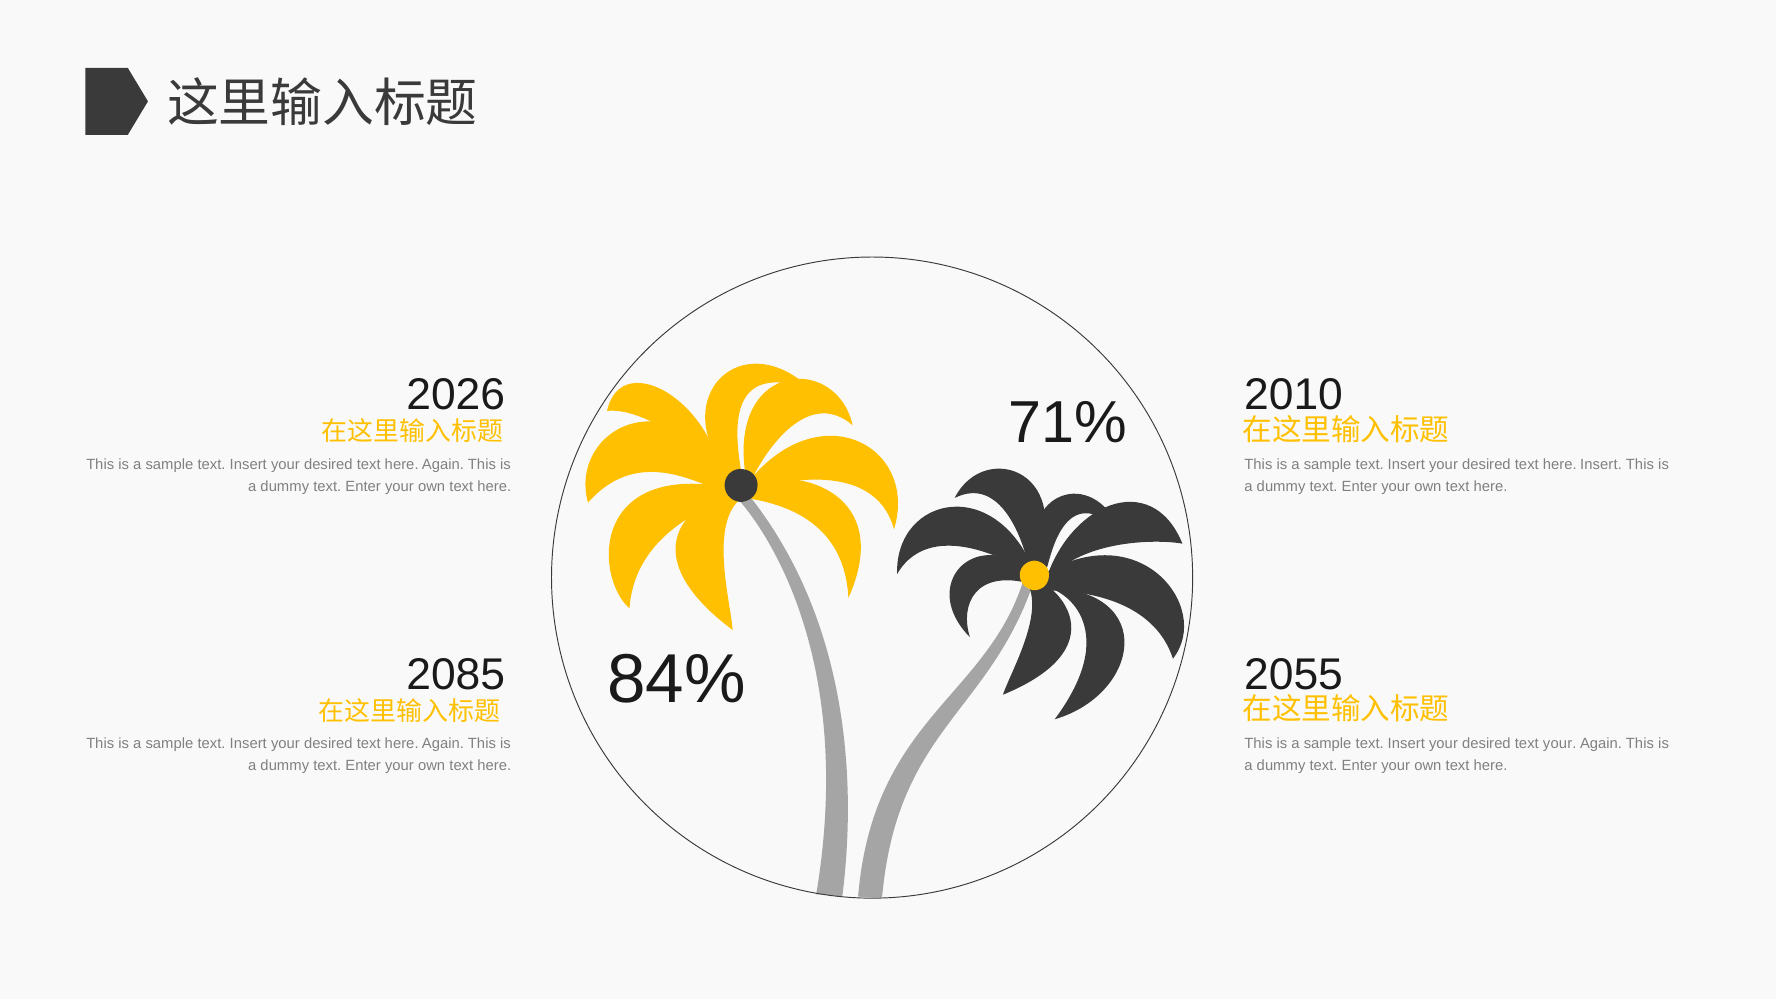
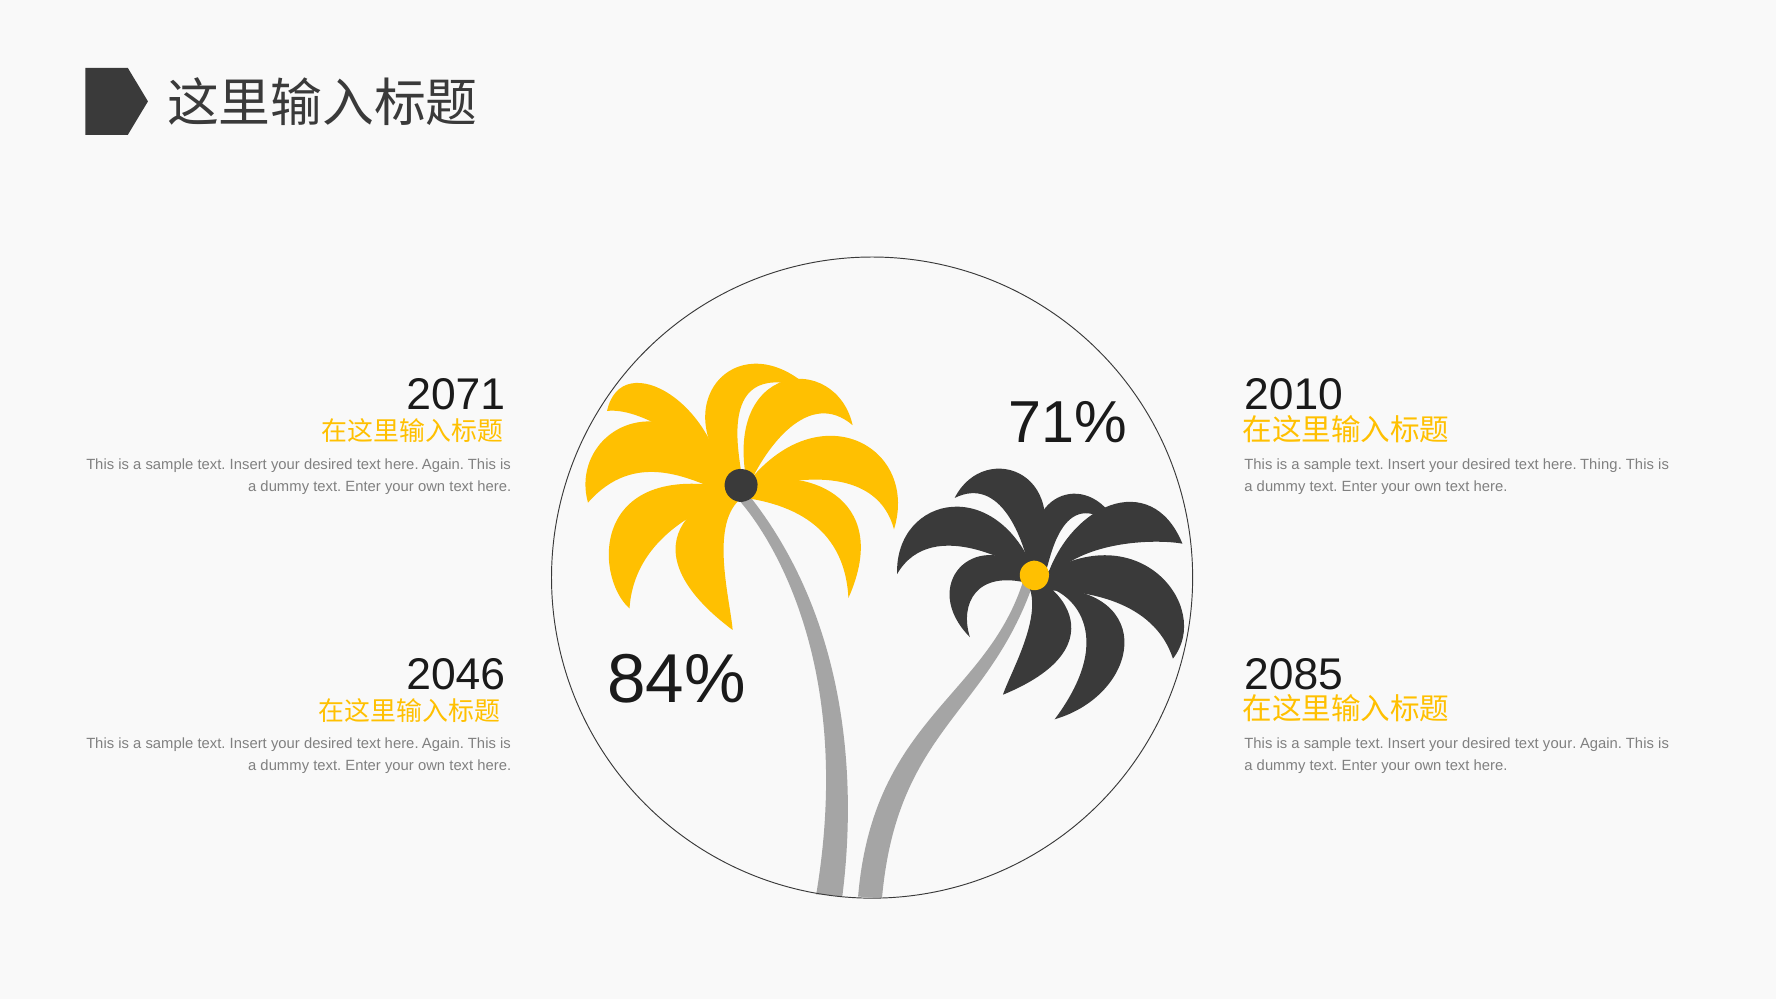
2026: 2026 -> 2071 (456, 395)
here Insert: Insert -> Thing (1601, 464)
2085: 2085 -> 2046 (456, 675)
2055: 2055 -> 2085 (1294, 675)
